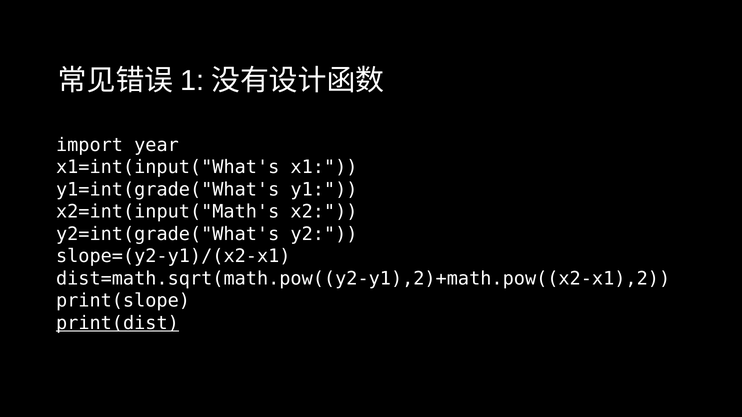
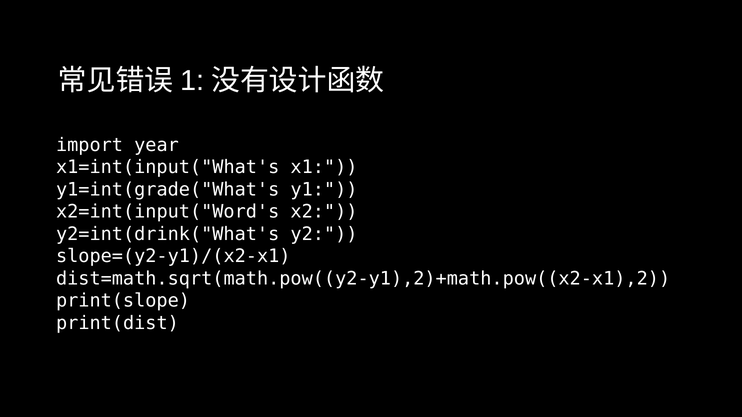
x2=int(input("Math's: x2=int(input("Math's -> x2=int(input("Word's (168, 212)
y2=int(grade("What's: y2=int(grade("What's -> y2=int(drink("What's (168, 234)
print(dist underline: present -> none (117, 323)
